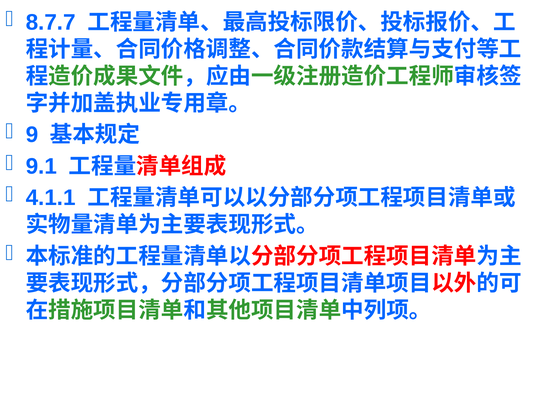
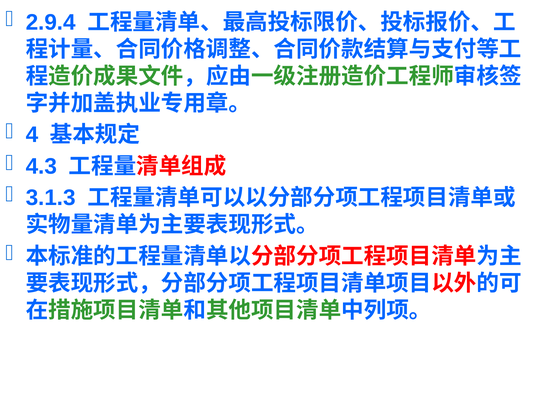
8.7.7: 8.7.7 -> 2.9.4 (51, 22)
9: 9 -> 4 (32, 135)
9.1: 9.1 -> 4.3 (41, 167)
4.1.1: 4.1.1 -> 3.1.3 (51, 198)
